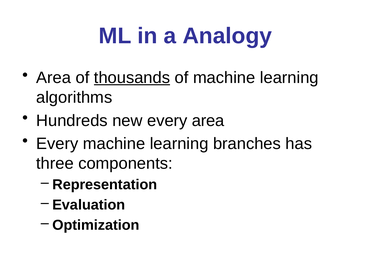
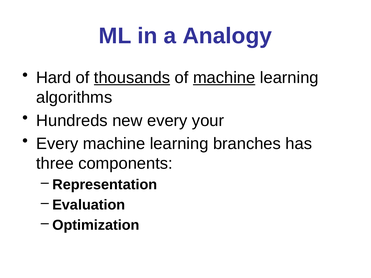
Area: Area -> Hard (54, 78)
machine underline: none -> present (224, 78)
every area: area -> your (208, 121)
